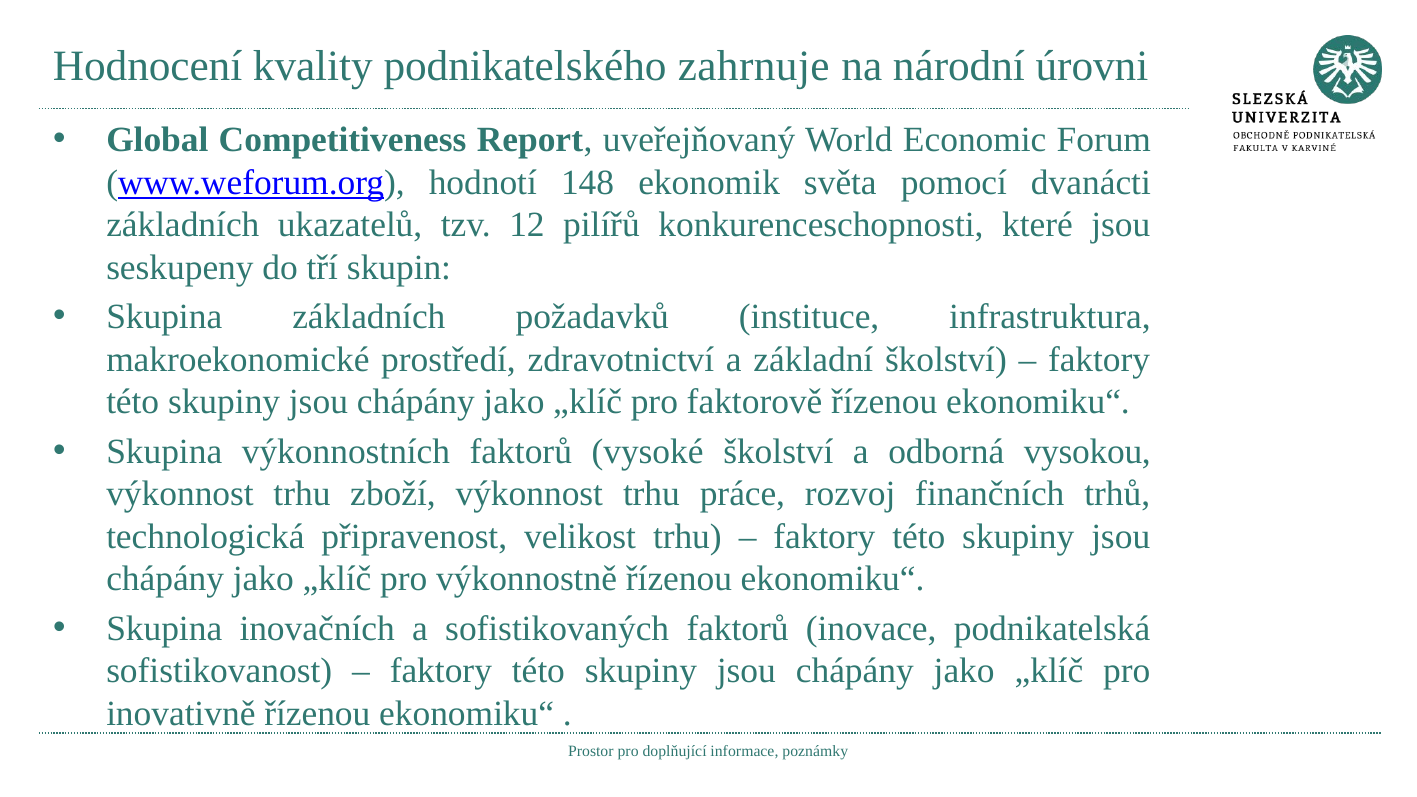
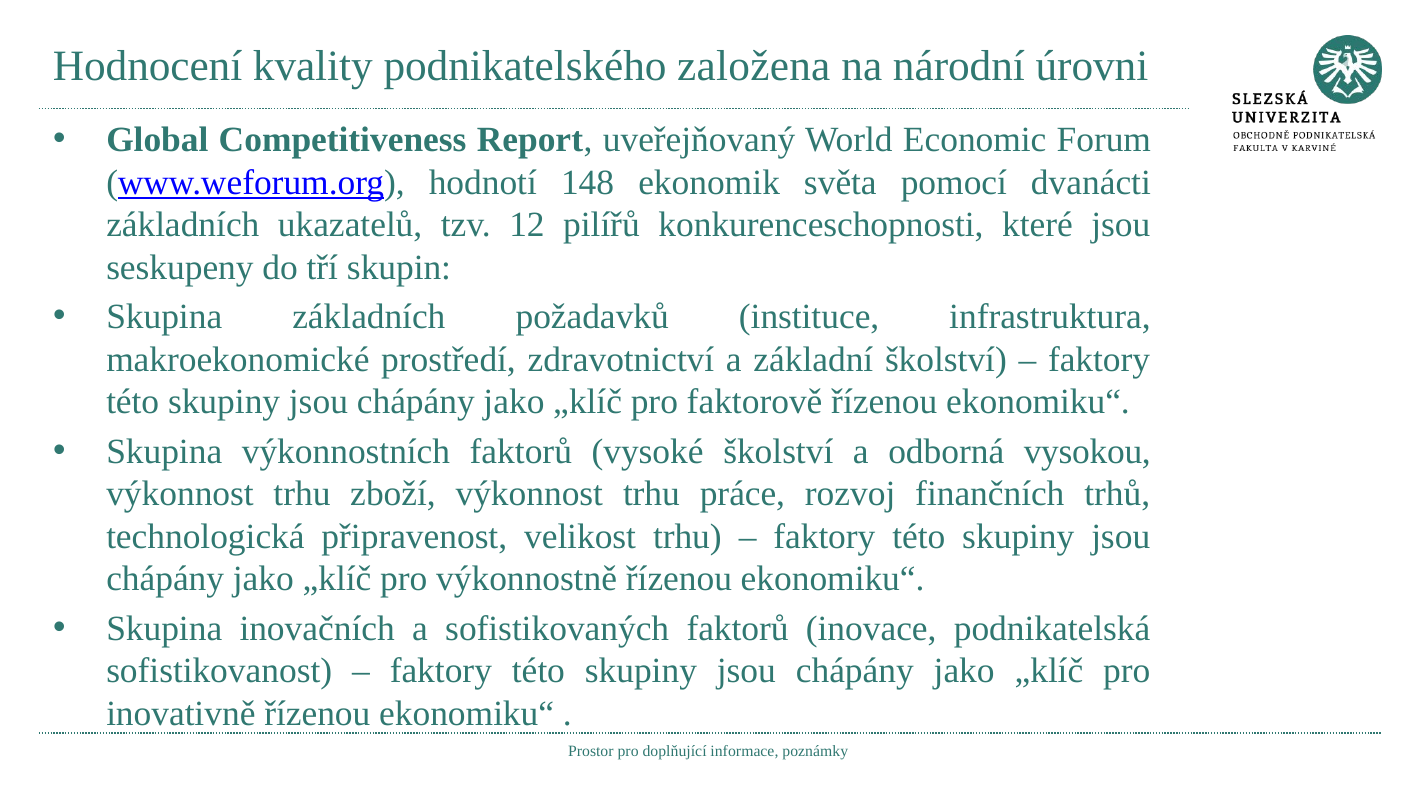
zahrnuje: zahrnuje -> založena (754, 66)
